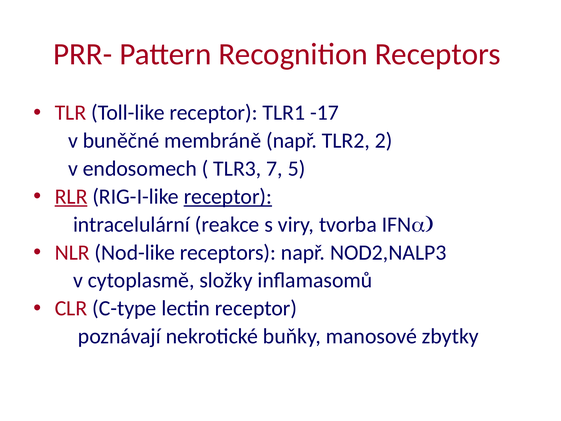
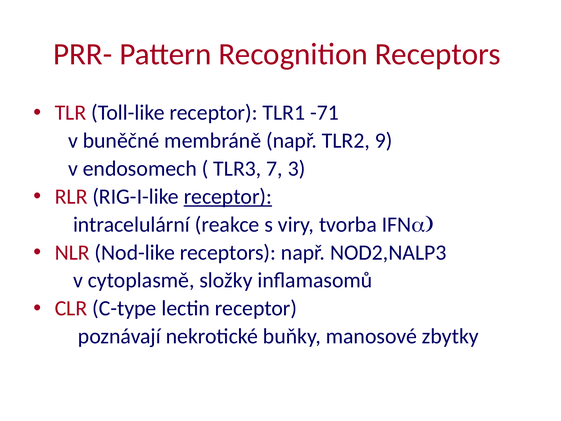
-17: -17 -> -71 (324, 113)
2: 2 -> 9 (384, 141)
5: 5 -> 3 (297, 169)
RLR underline: present -> none (71, 196)
